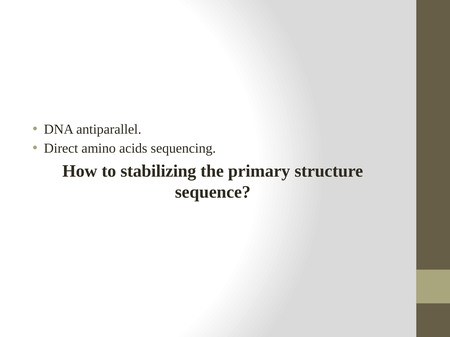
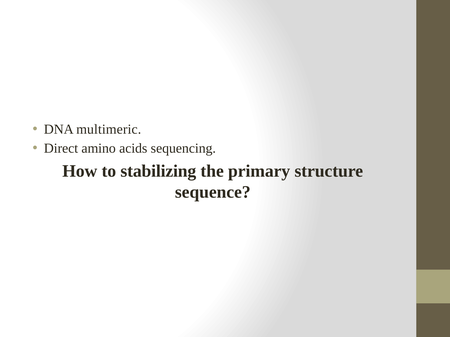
antiparallel: antiparallel -> multimeric (109, 129)
